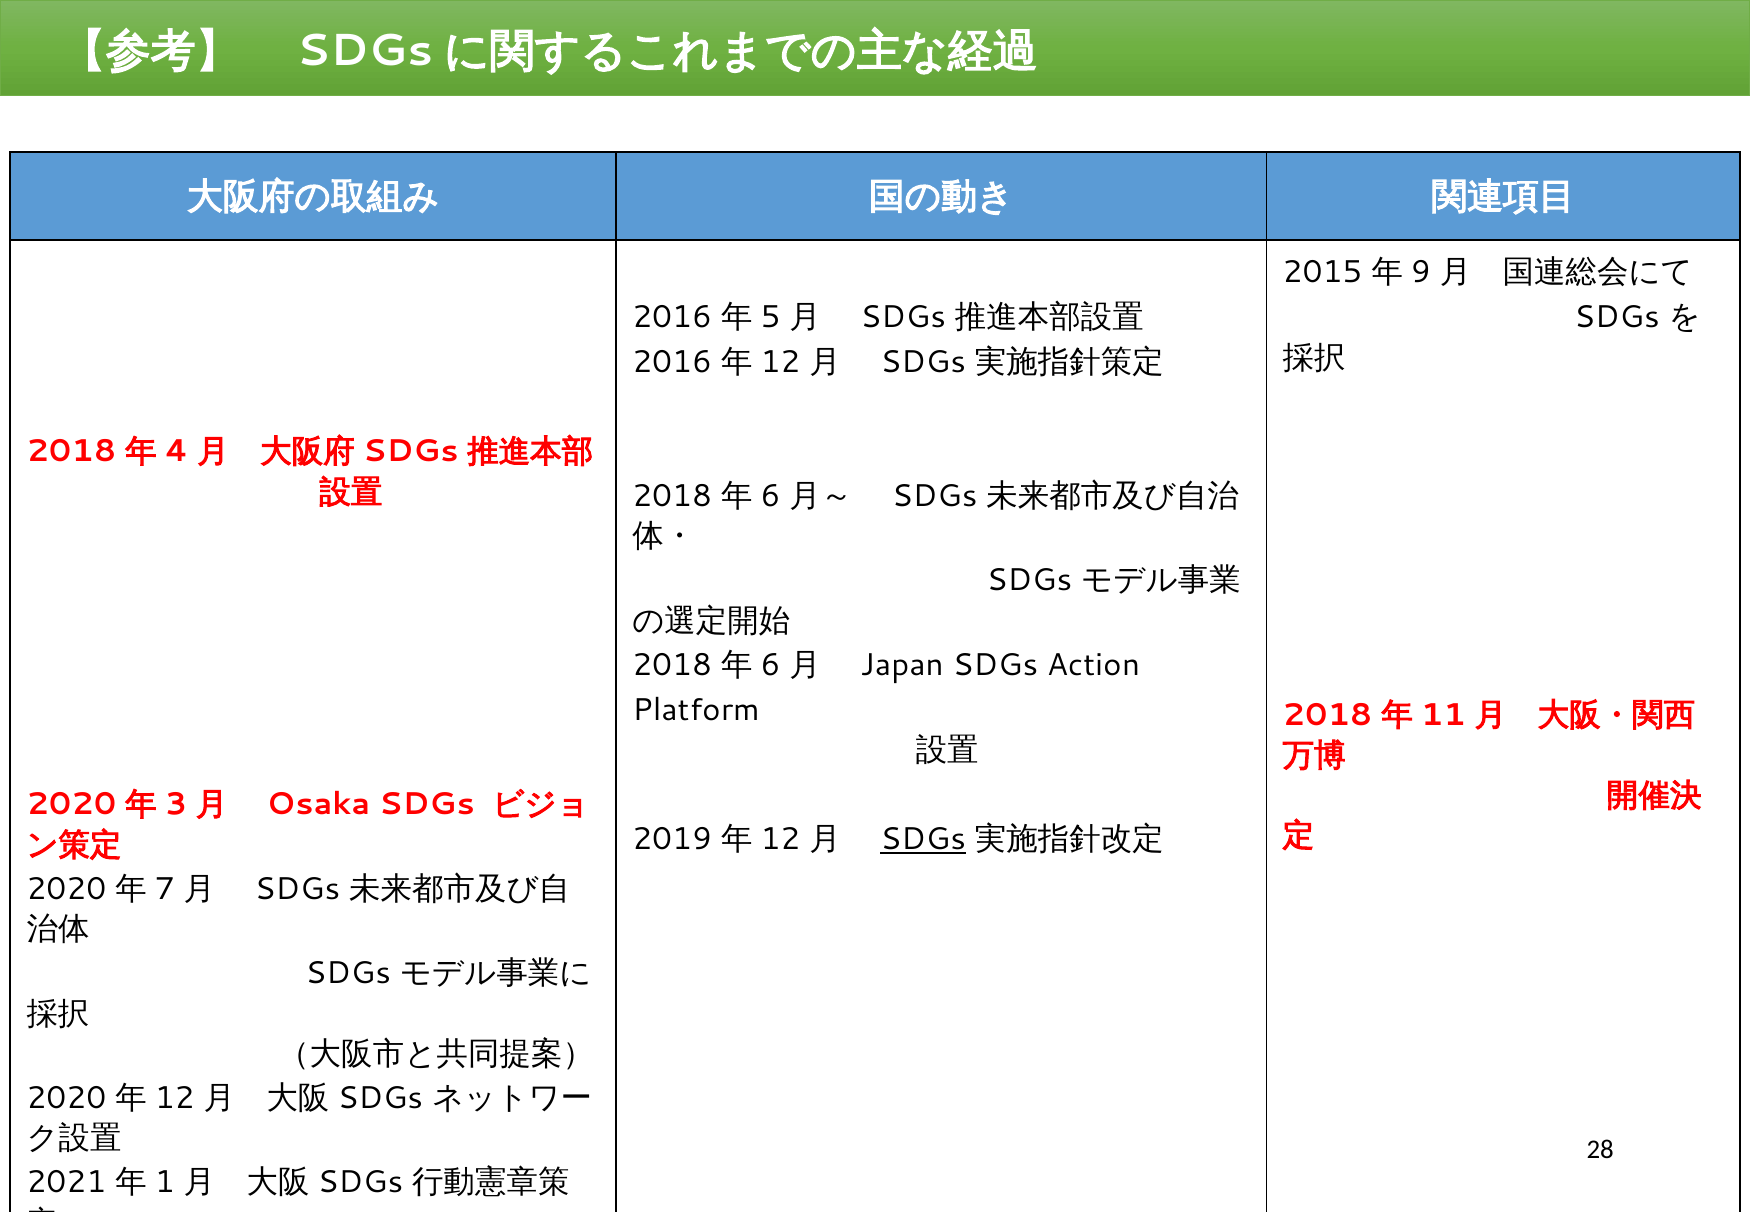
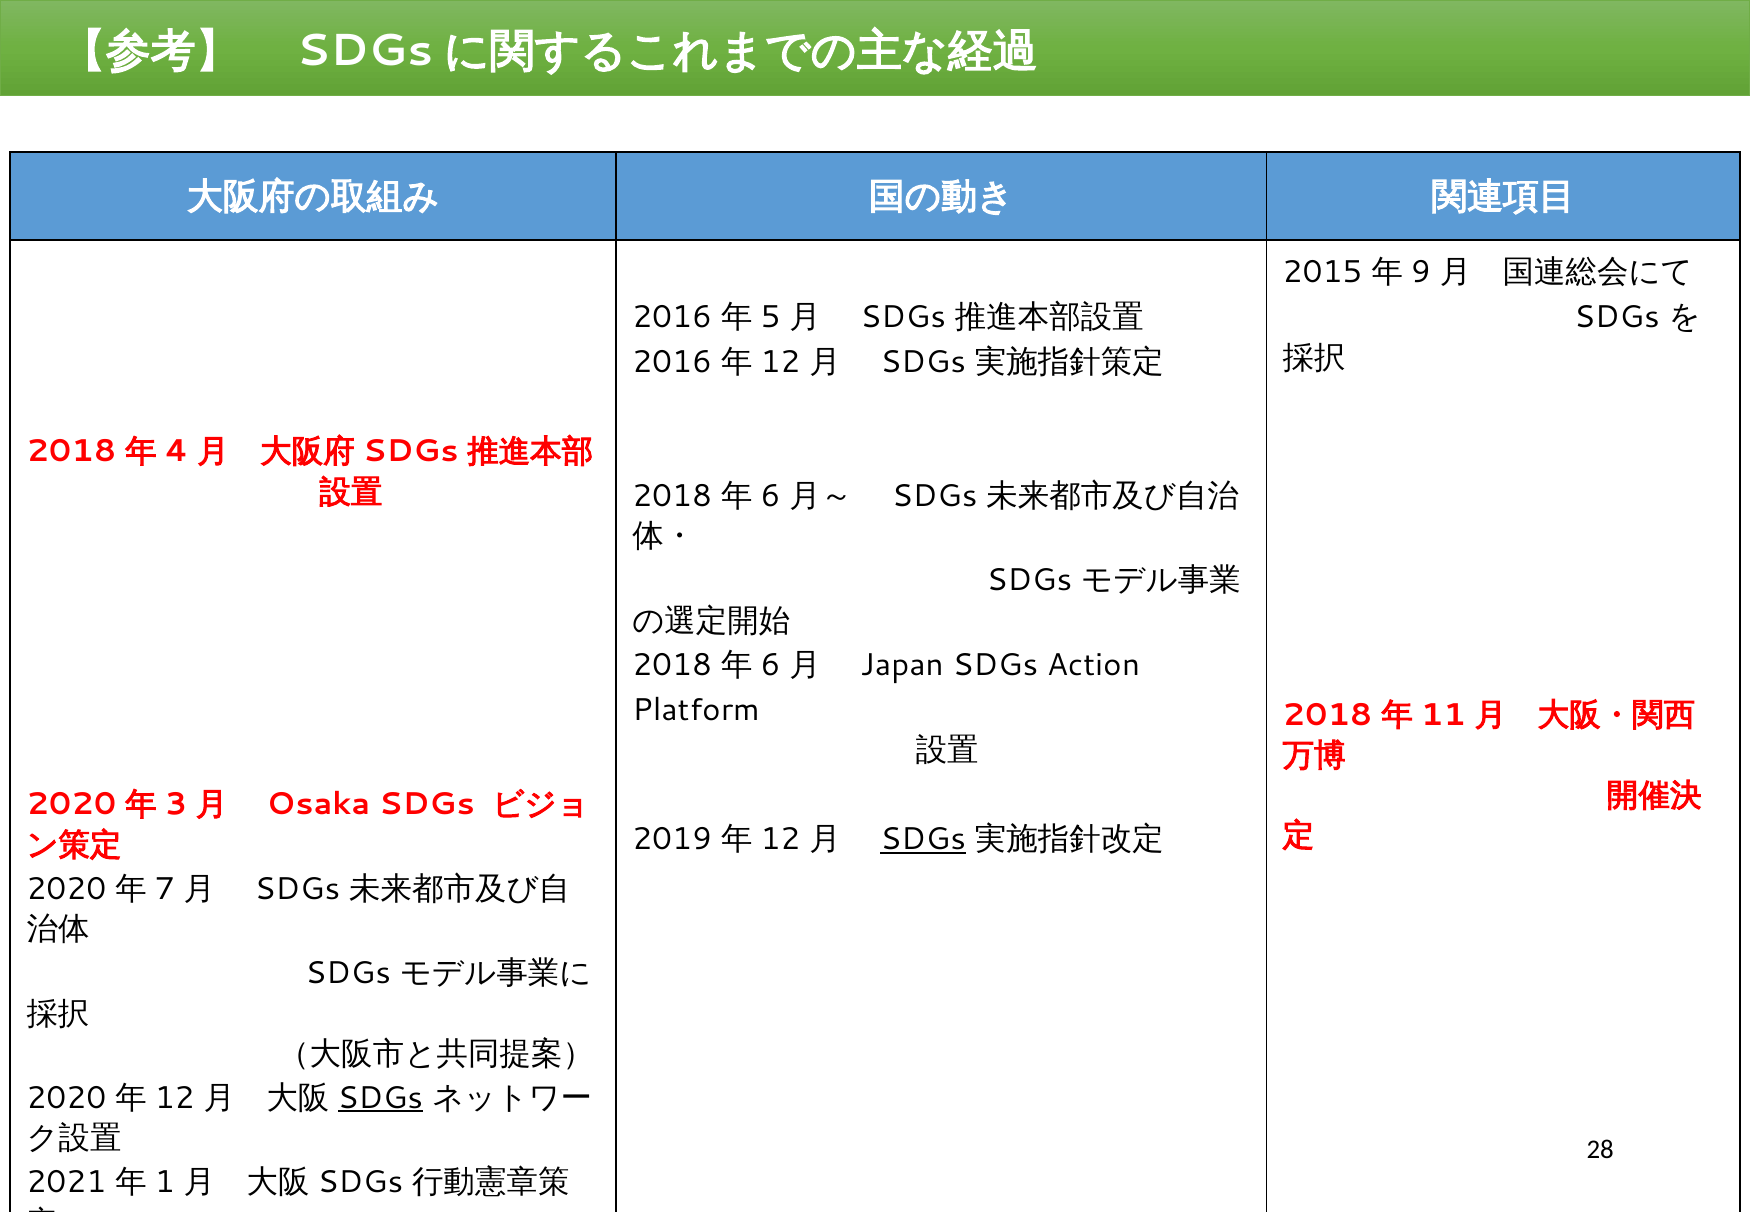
SDGs underline: none -> present (380, 1097)
